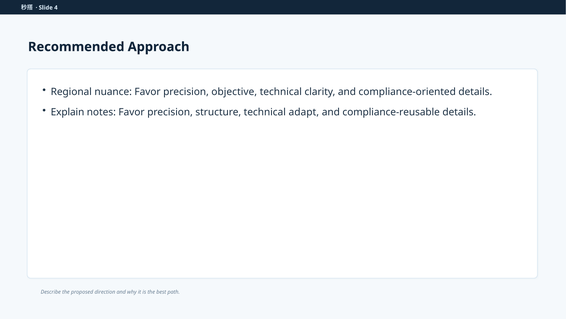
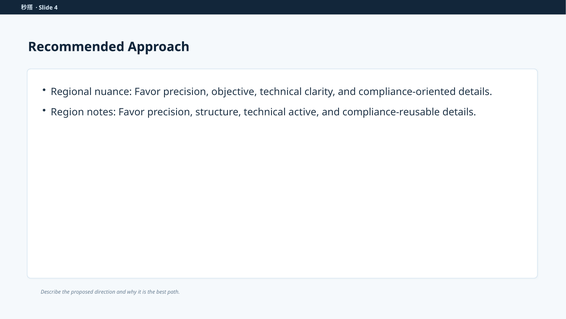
Explain: Explain -> Region (67, 112)
adapt: adapt -> active (304, 112)
